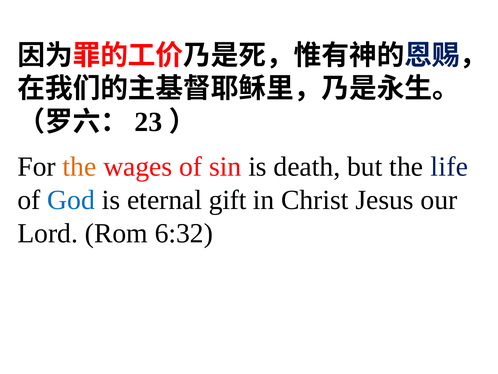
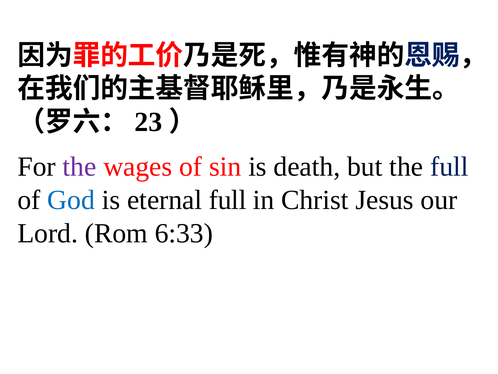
the colour: orange -> purple (80, 167)
the life: life -> full (449, 167)
eternal gift: gift -> full (228, 200)
6:32: 6:32 -> 6:33 (184, 233)
